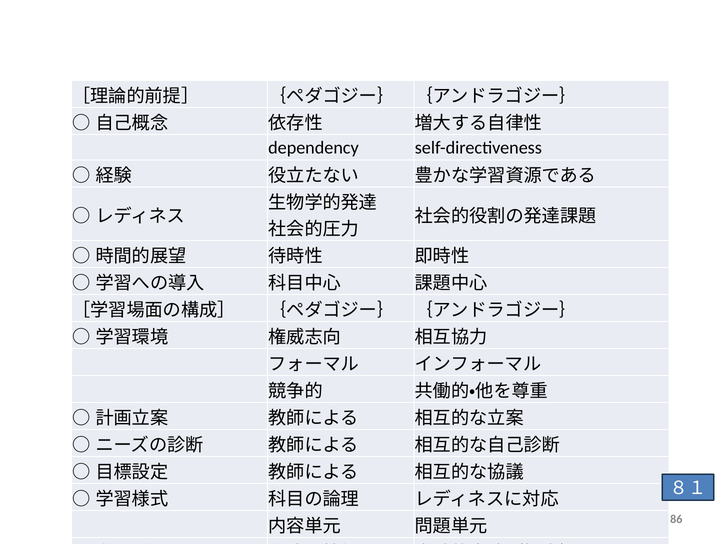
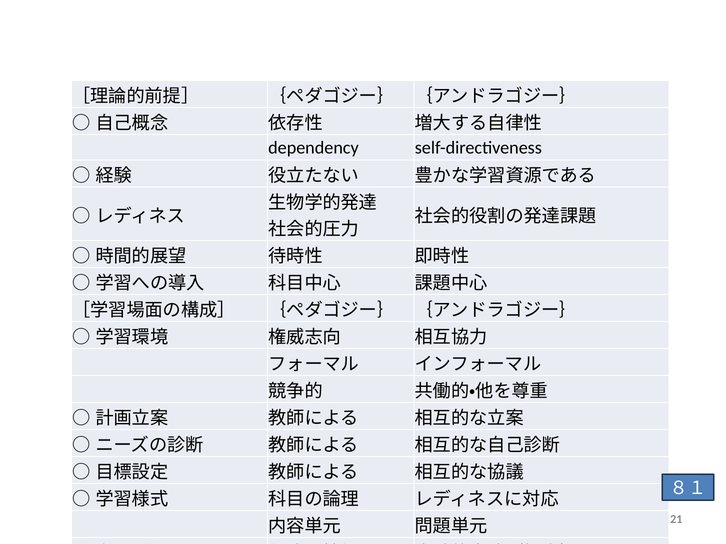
86: 86 -> 21 (676, 520)
